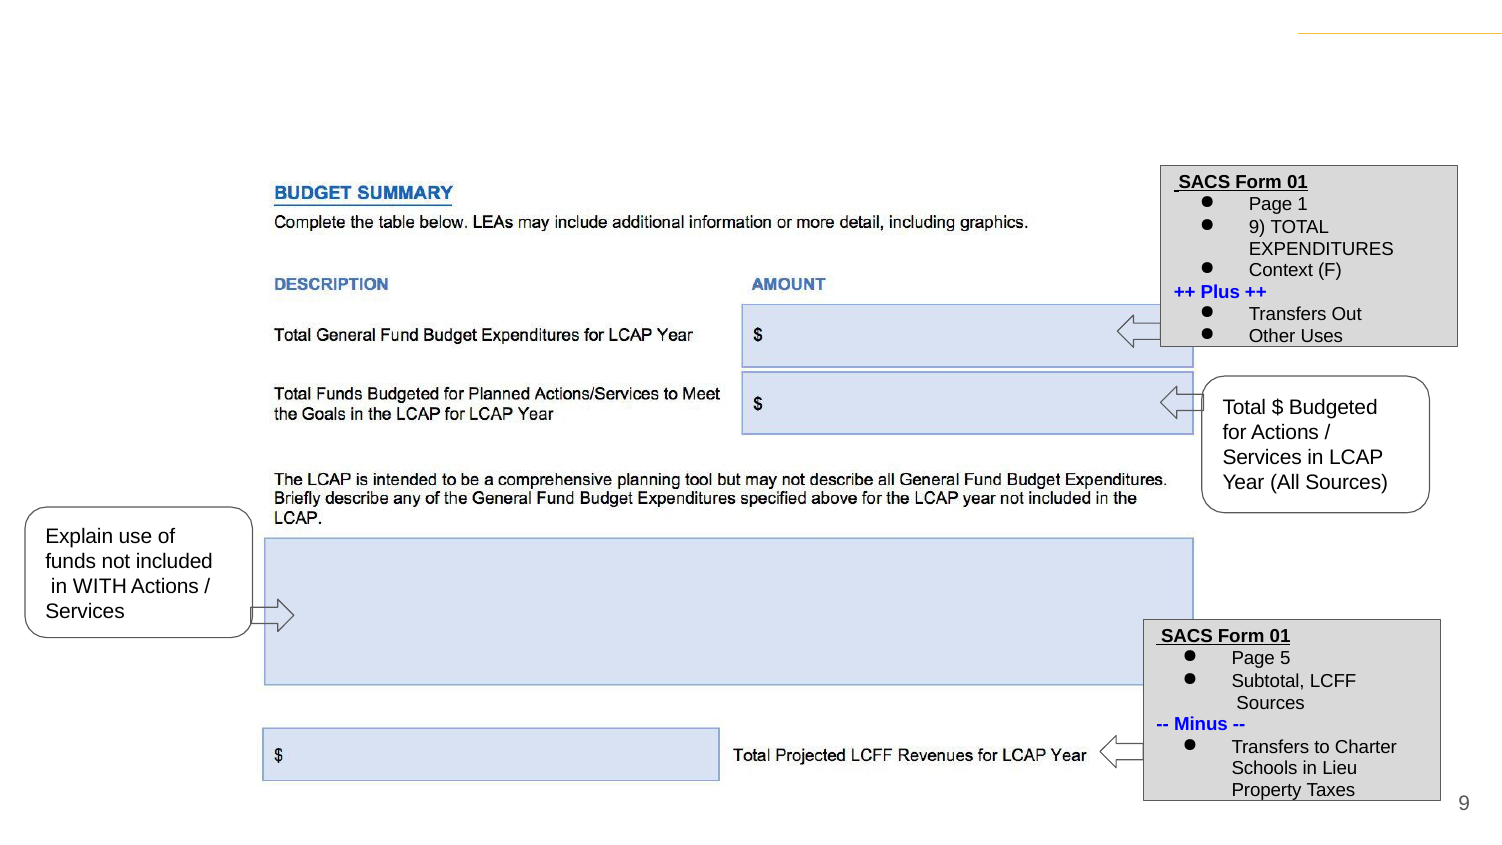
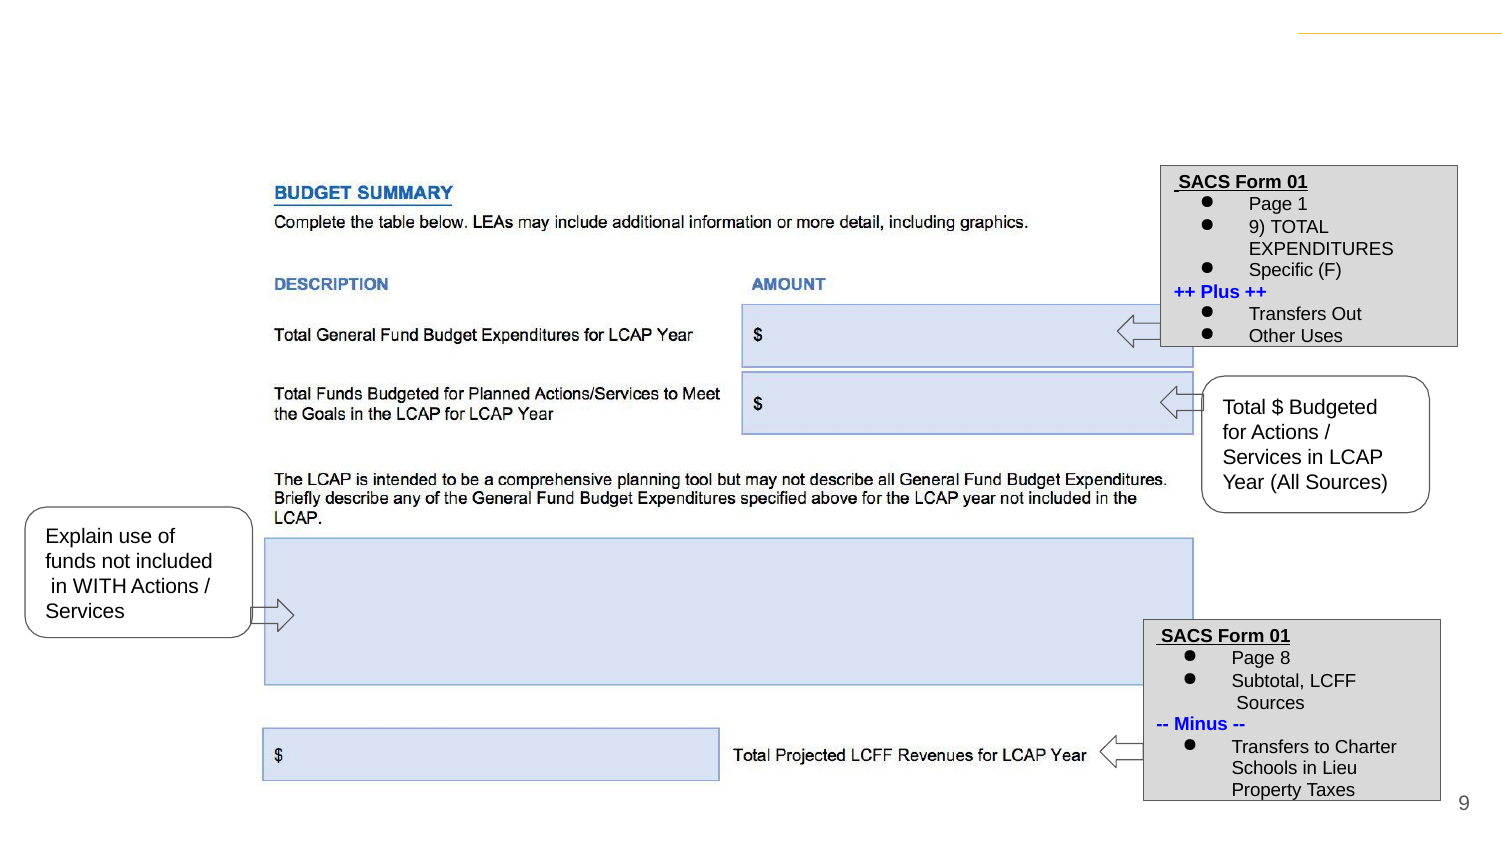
Context: Context -> Specific (1281, 270)
5: 5 -> 8 (1285, 658)
